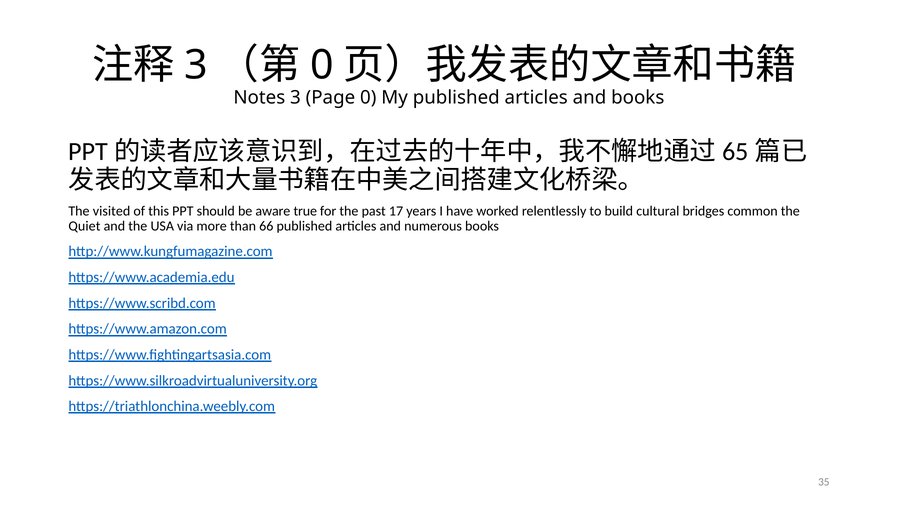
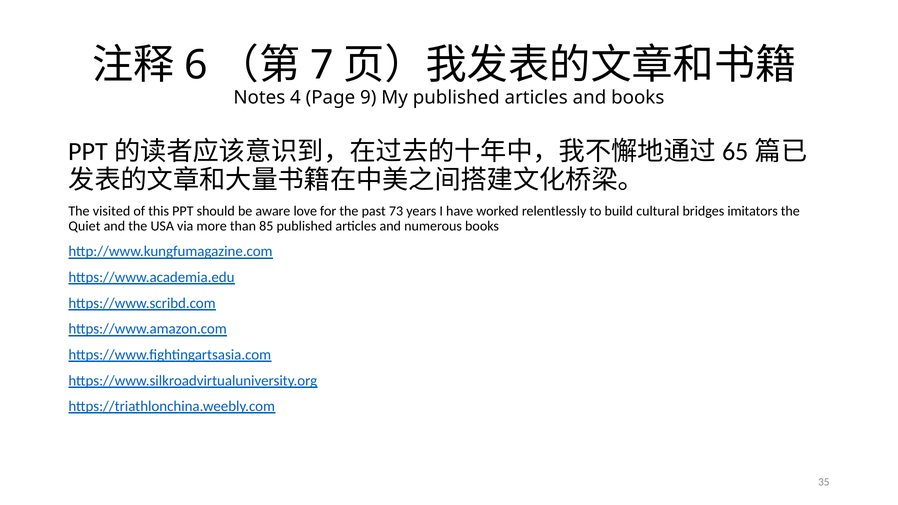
3: 3 -> 6 (196, 65)
0: 0 -> 7 (322, 65)
Notes 3: 3 -> 4 (295, 98)
Page 0: 0 -> 9 (368, 98)
true: true -> love (305, 211)
17: 17 -> 73 (396, 211)
common: common -> imitators (753, 211)
66: 66 -> 85 (266, 226)
